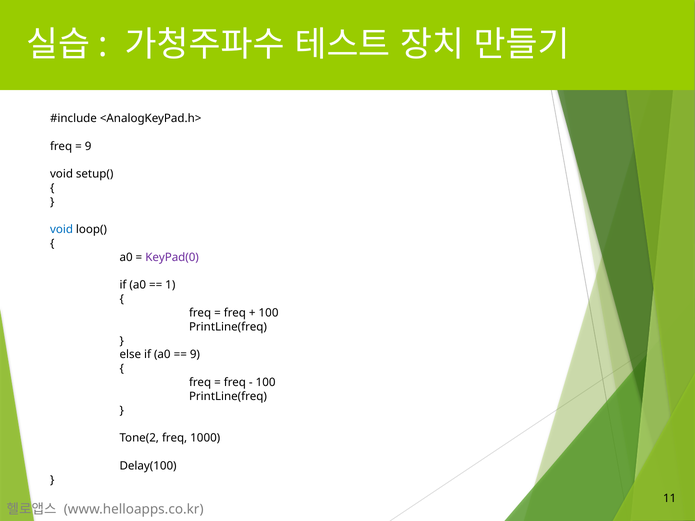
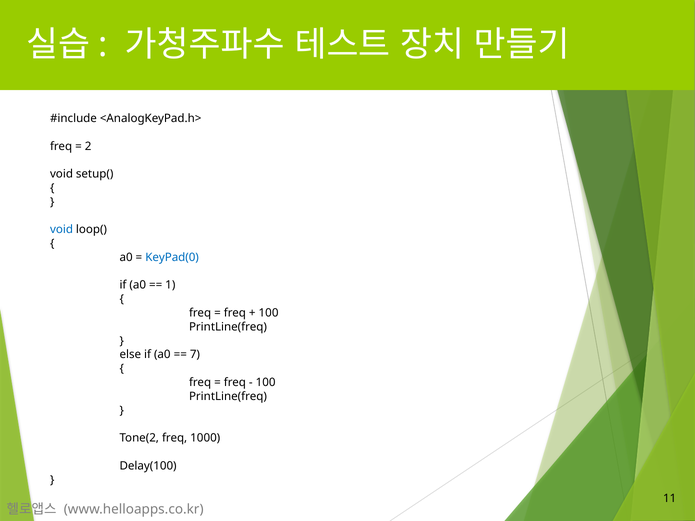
9: 9 -> 2 (88, 146)
KeyPad(0 colour: purple -> blue (172, 258)
9: 9 -> 7 (195, 355)
